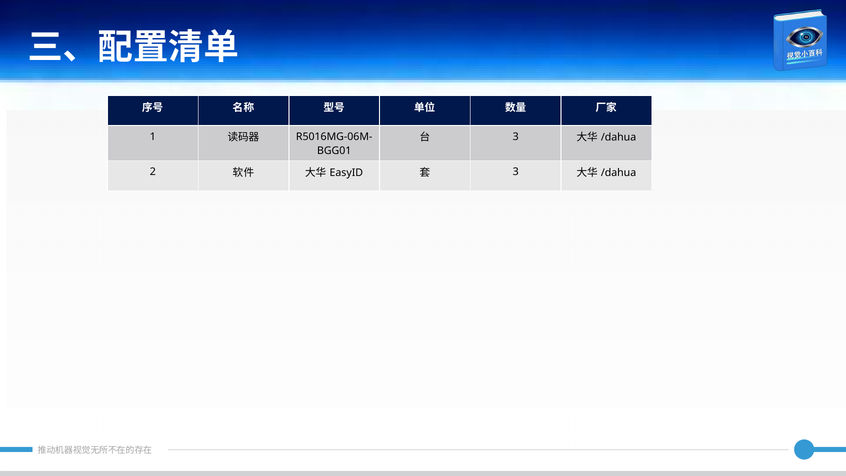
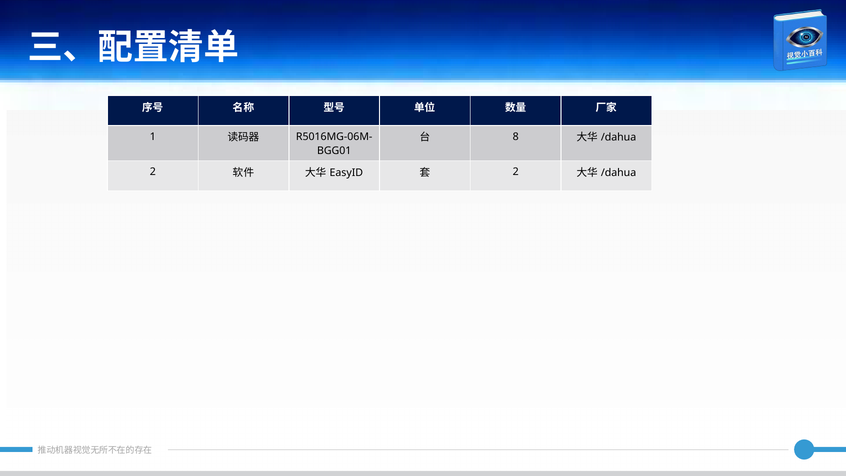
3: 3 -> 8 (516, 137)
3: 3 -> 2 (516, 172)
